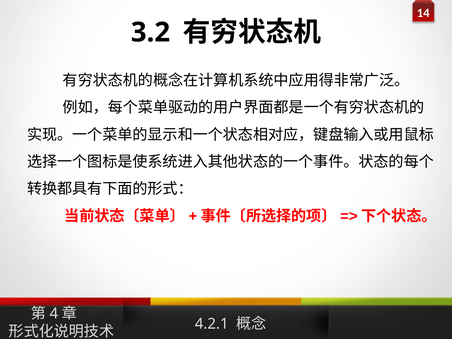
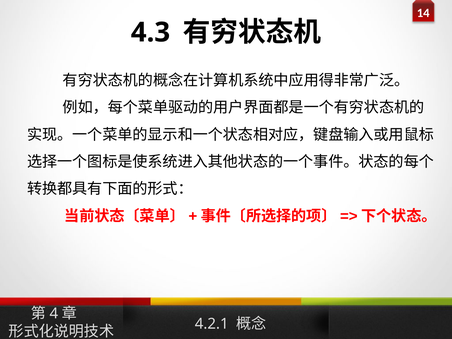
3.2: 3.2 -> 4.3 (150, 32)
